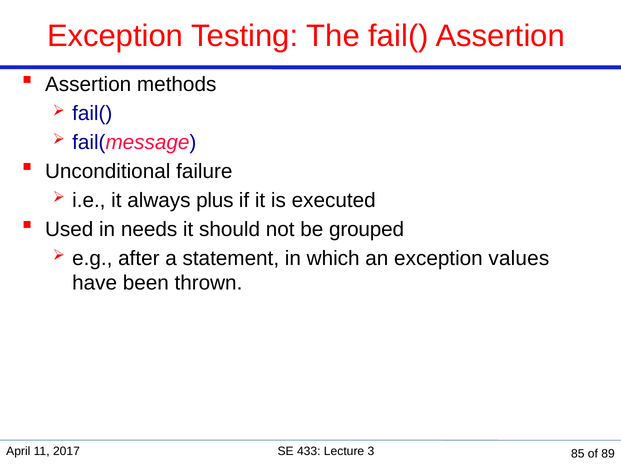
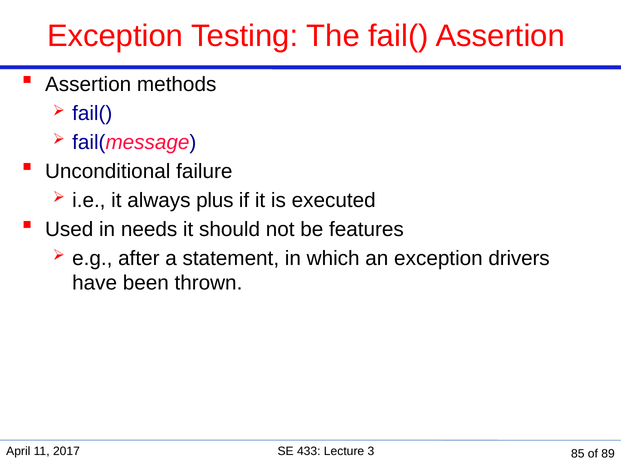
grouped: grouped -> features (366, 229)
values: values -> drivers (519, 258)
